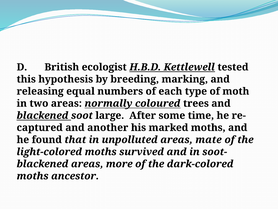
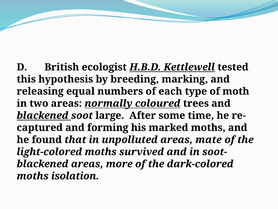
another: another -> forming (108, 127)
ancestor: ancestor -> isolation (75, 176)
